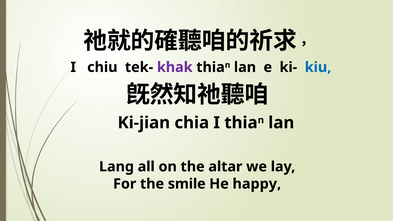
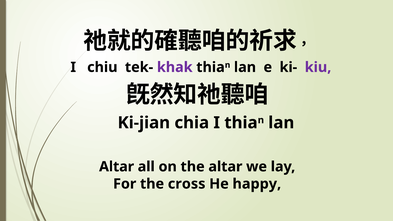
kiu colour: blue -> purple (318, 67)
Lang: Lang -> Altar (117, 167)
smile: smile -> cross (187, 184)
